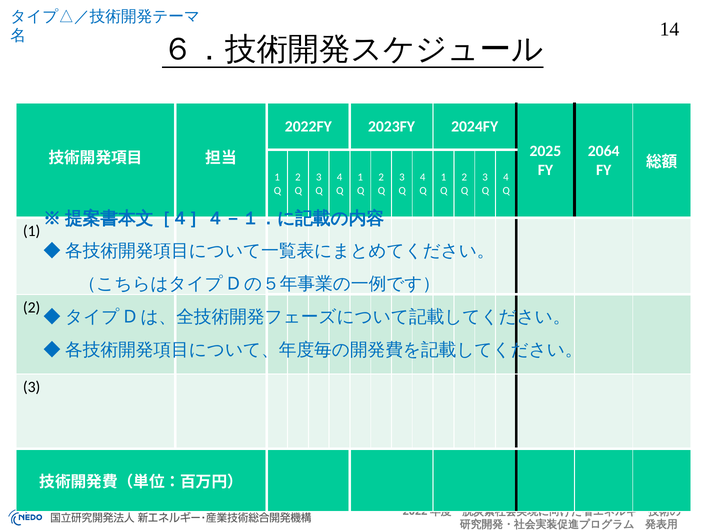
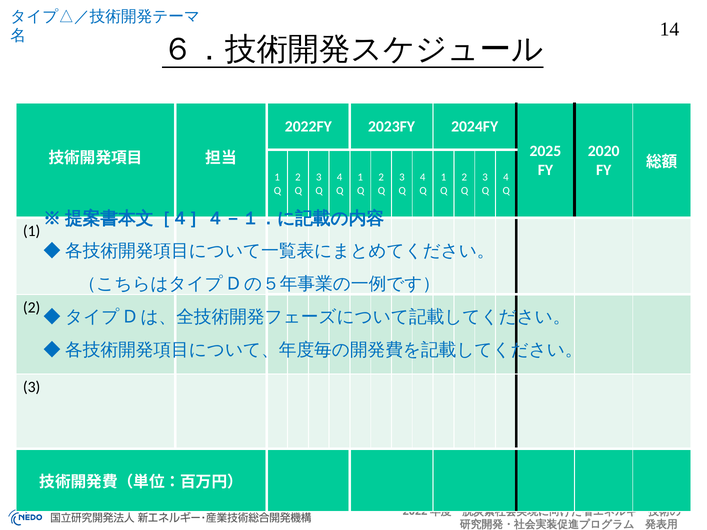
2064: 2064 -> 2020 (604, 151)
